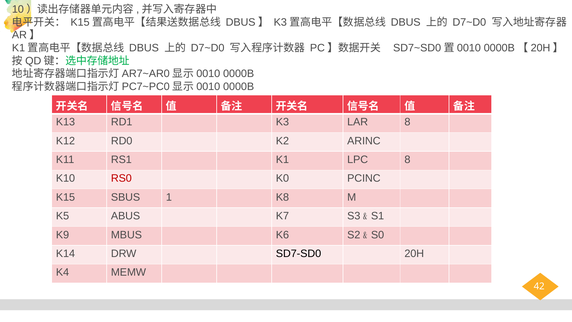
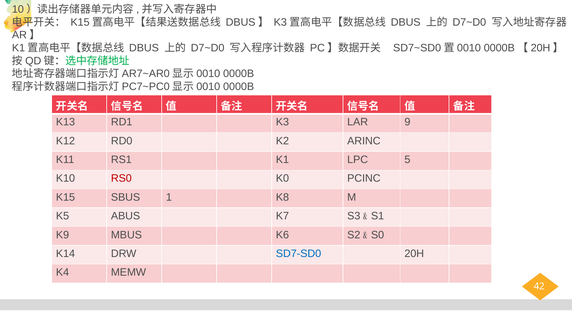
LAR 8: 8 -> 9 (407, 122)
LPC 8: 8 -> 5 (407, 160)
SD7-SD0 colour: black -> blue (299, 253)
